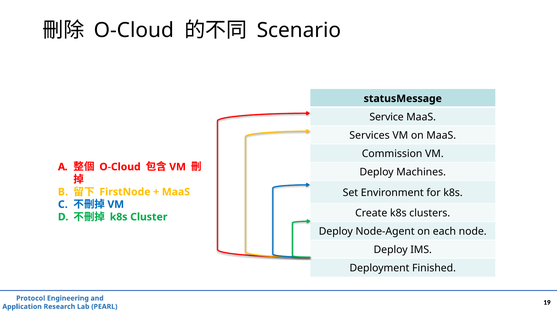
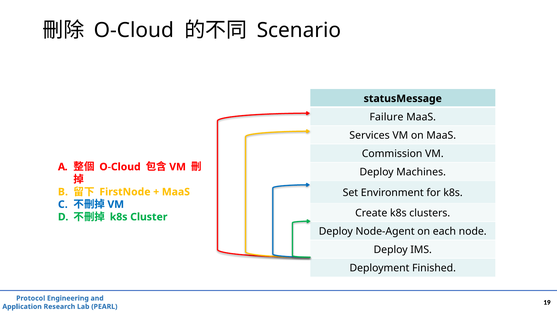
Service: Service -> Failure (386, 117)
